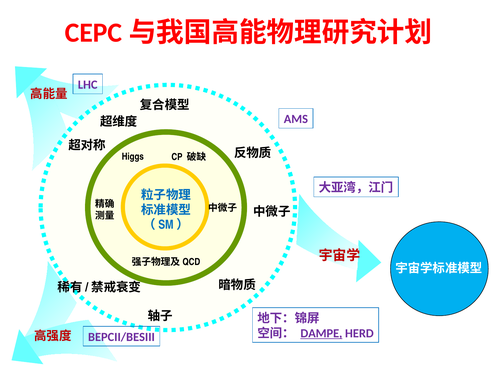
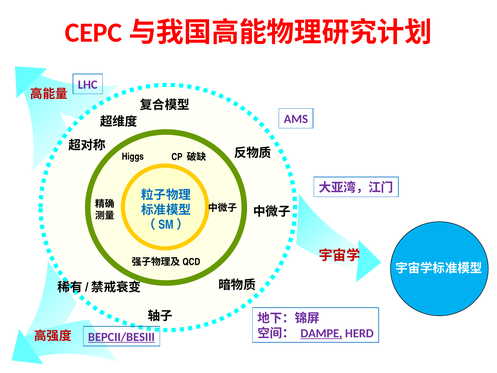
BEPCII/BESIII underline: none -> present (121, 337)
